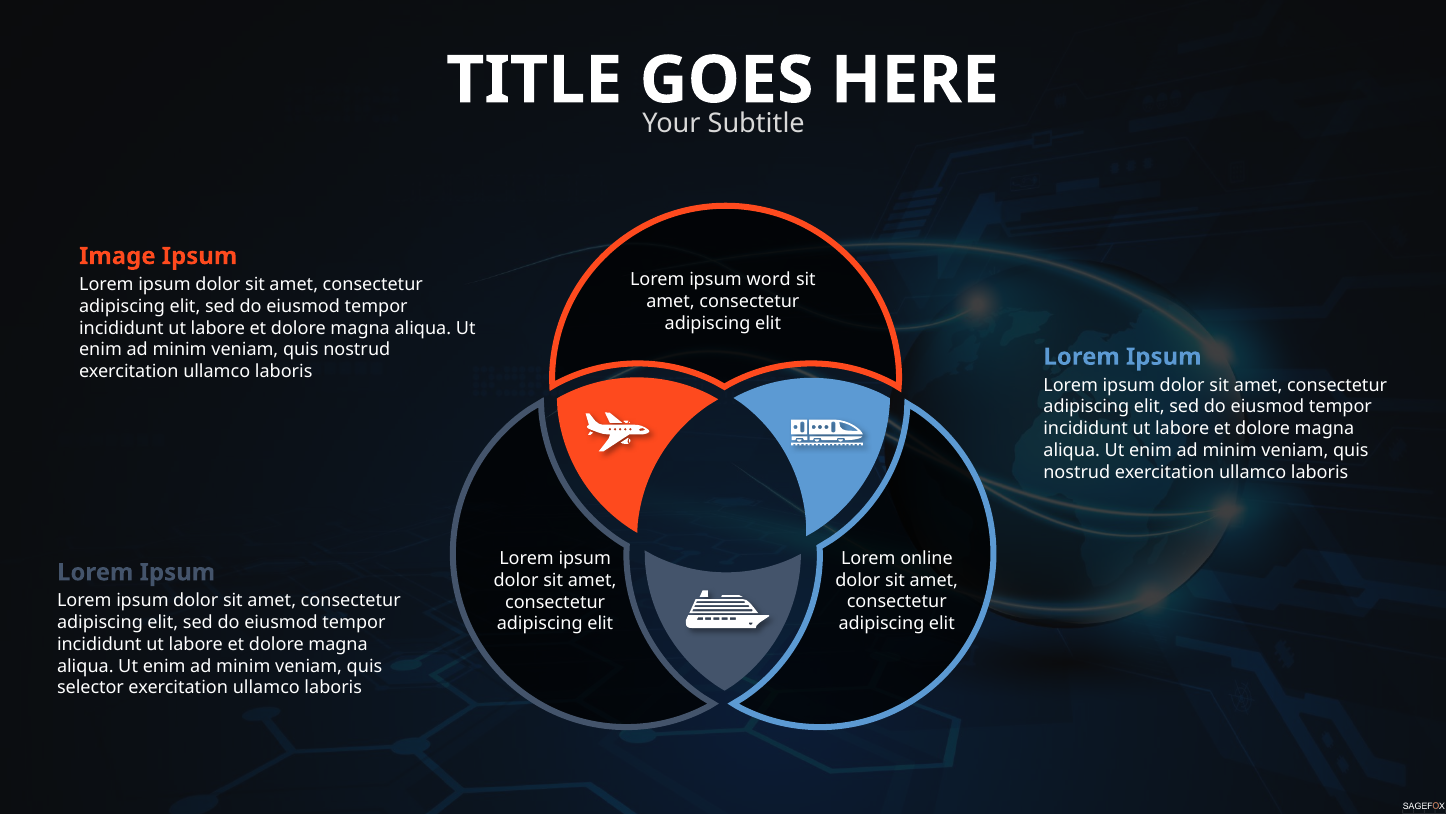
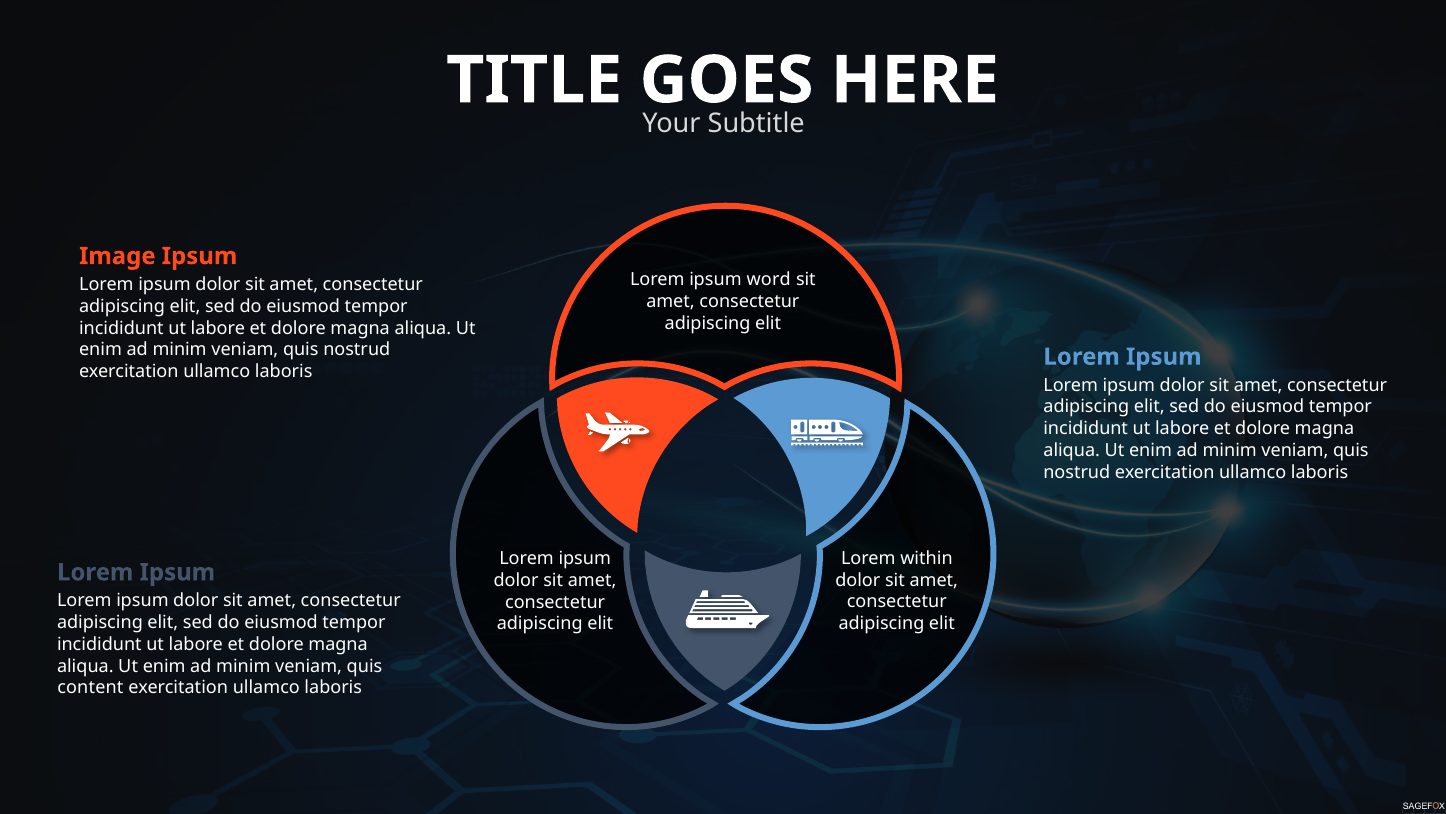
online: online -> within (926, 558)
selector: selector -> content (90, 687)
